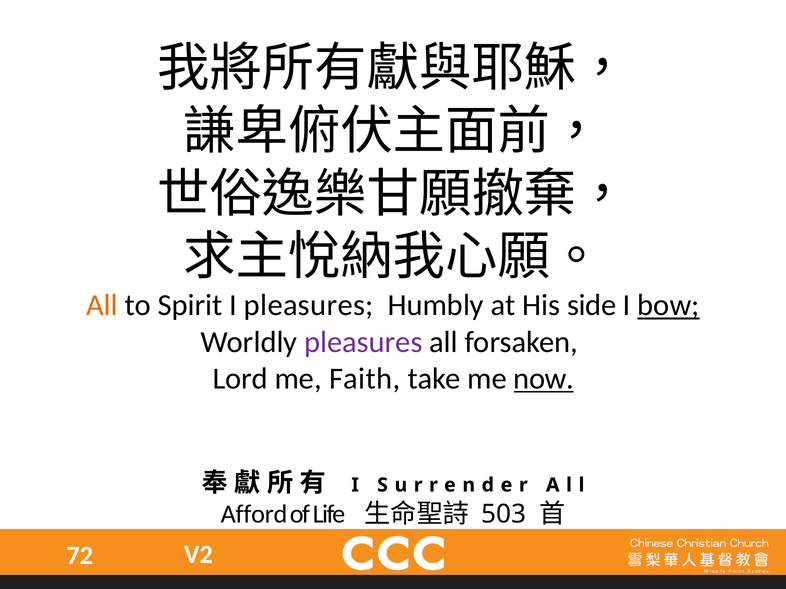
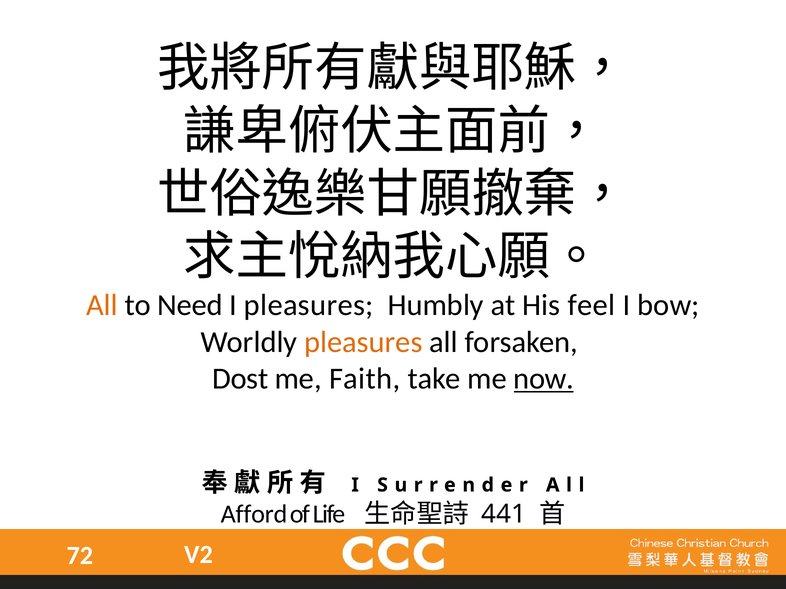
Spirit: Spirit -> Need (190, 306)
side: side -> feel (591, 306)
bow underline: present -> none (668, 306)
pleasures colour: purple -> orange (363, 342)
Lord: Lord -> Dost (240, 379)
503: 503 -> 441 (504, 515)
